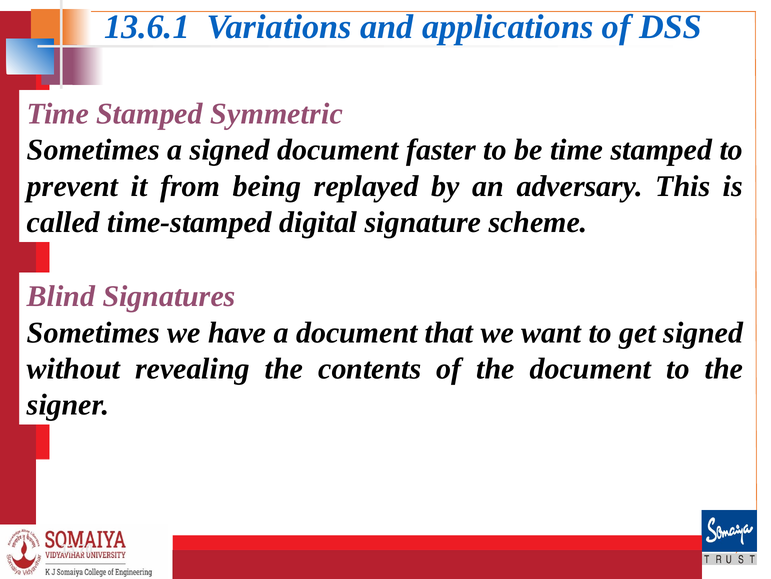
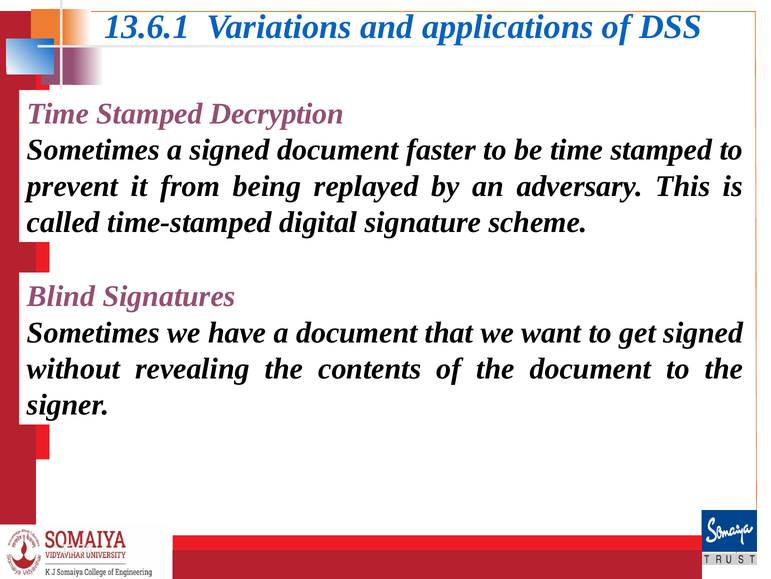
Symmetric: Symmetric -> Decryption (277, 114)
